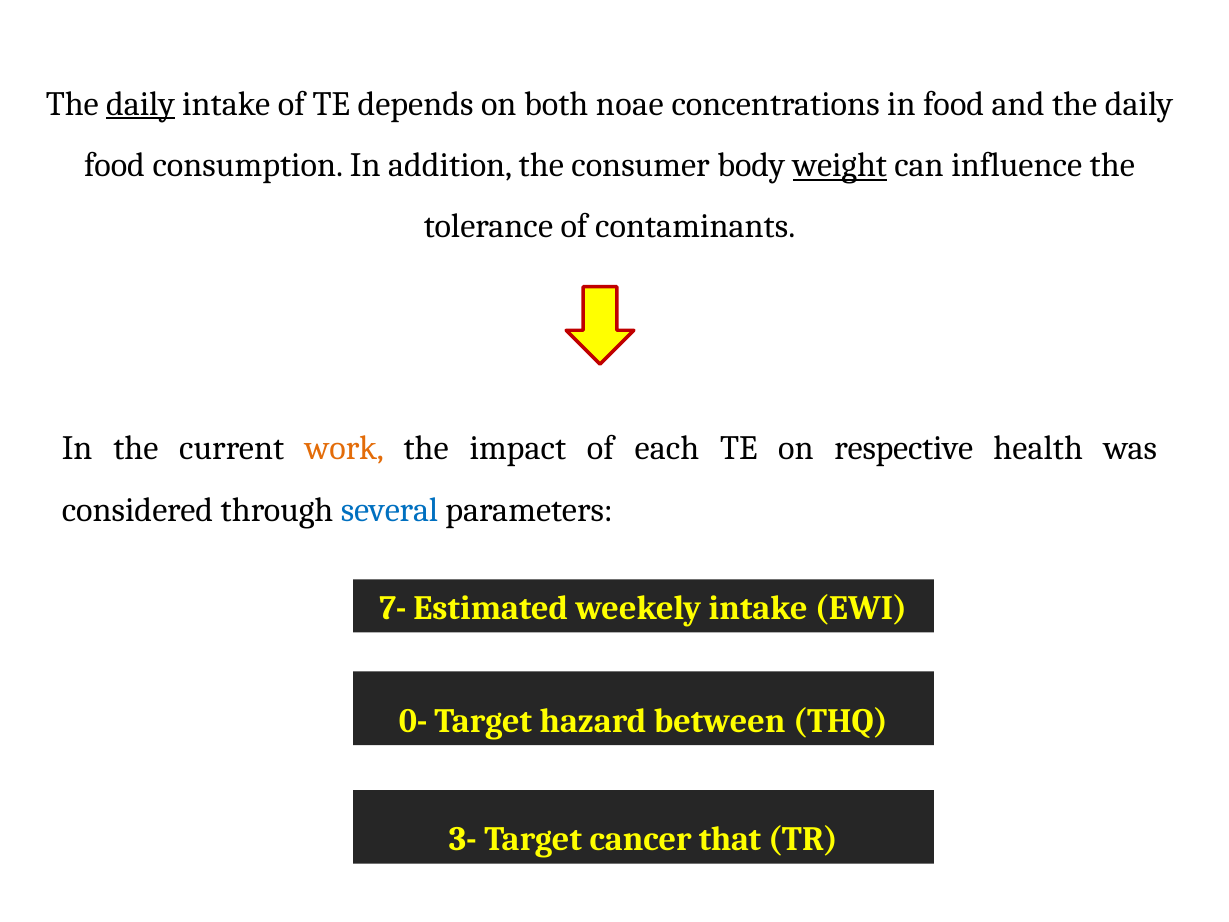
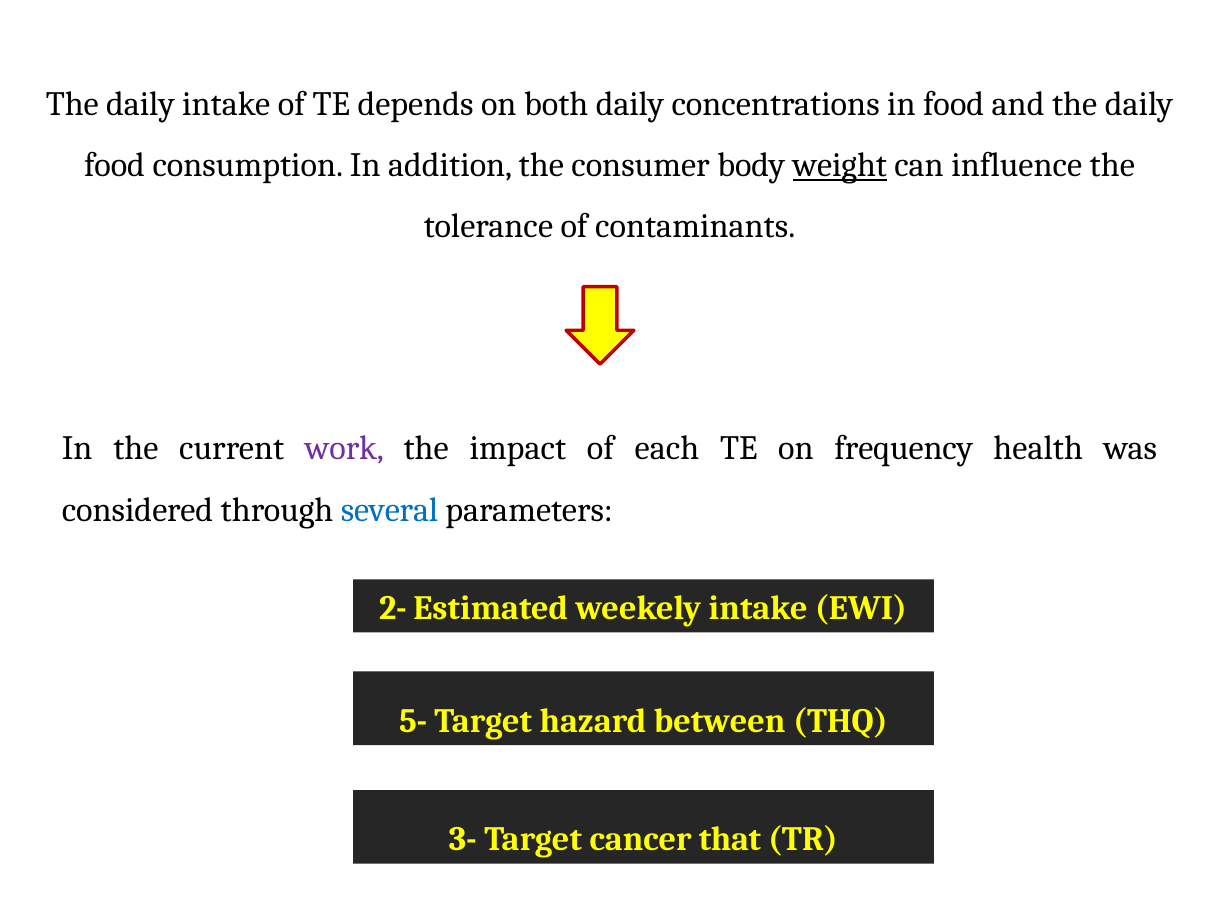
daily underline: present -> none (140, 104)
both noae: noae -> daily (630, 104)
work colour: orange -> purple (344, 448)
respective: respective -> frequency (904, 448)
7-: 7- -> 2- (393, 608)
0-: 0- -> 5- (413, 721)
